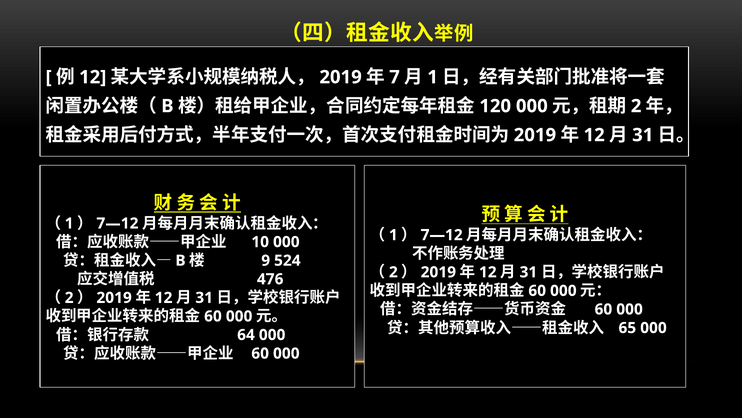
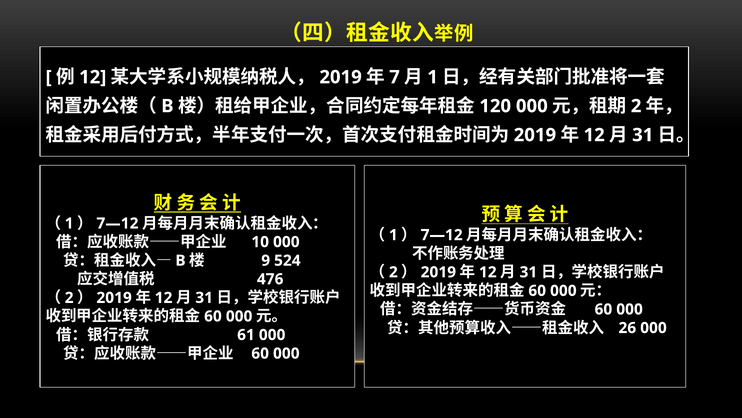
65: 65 -> 26 (627, 327)
64: 64 -> 61 (246, 334)
